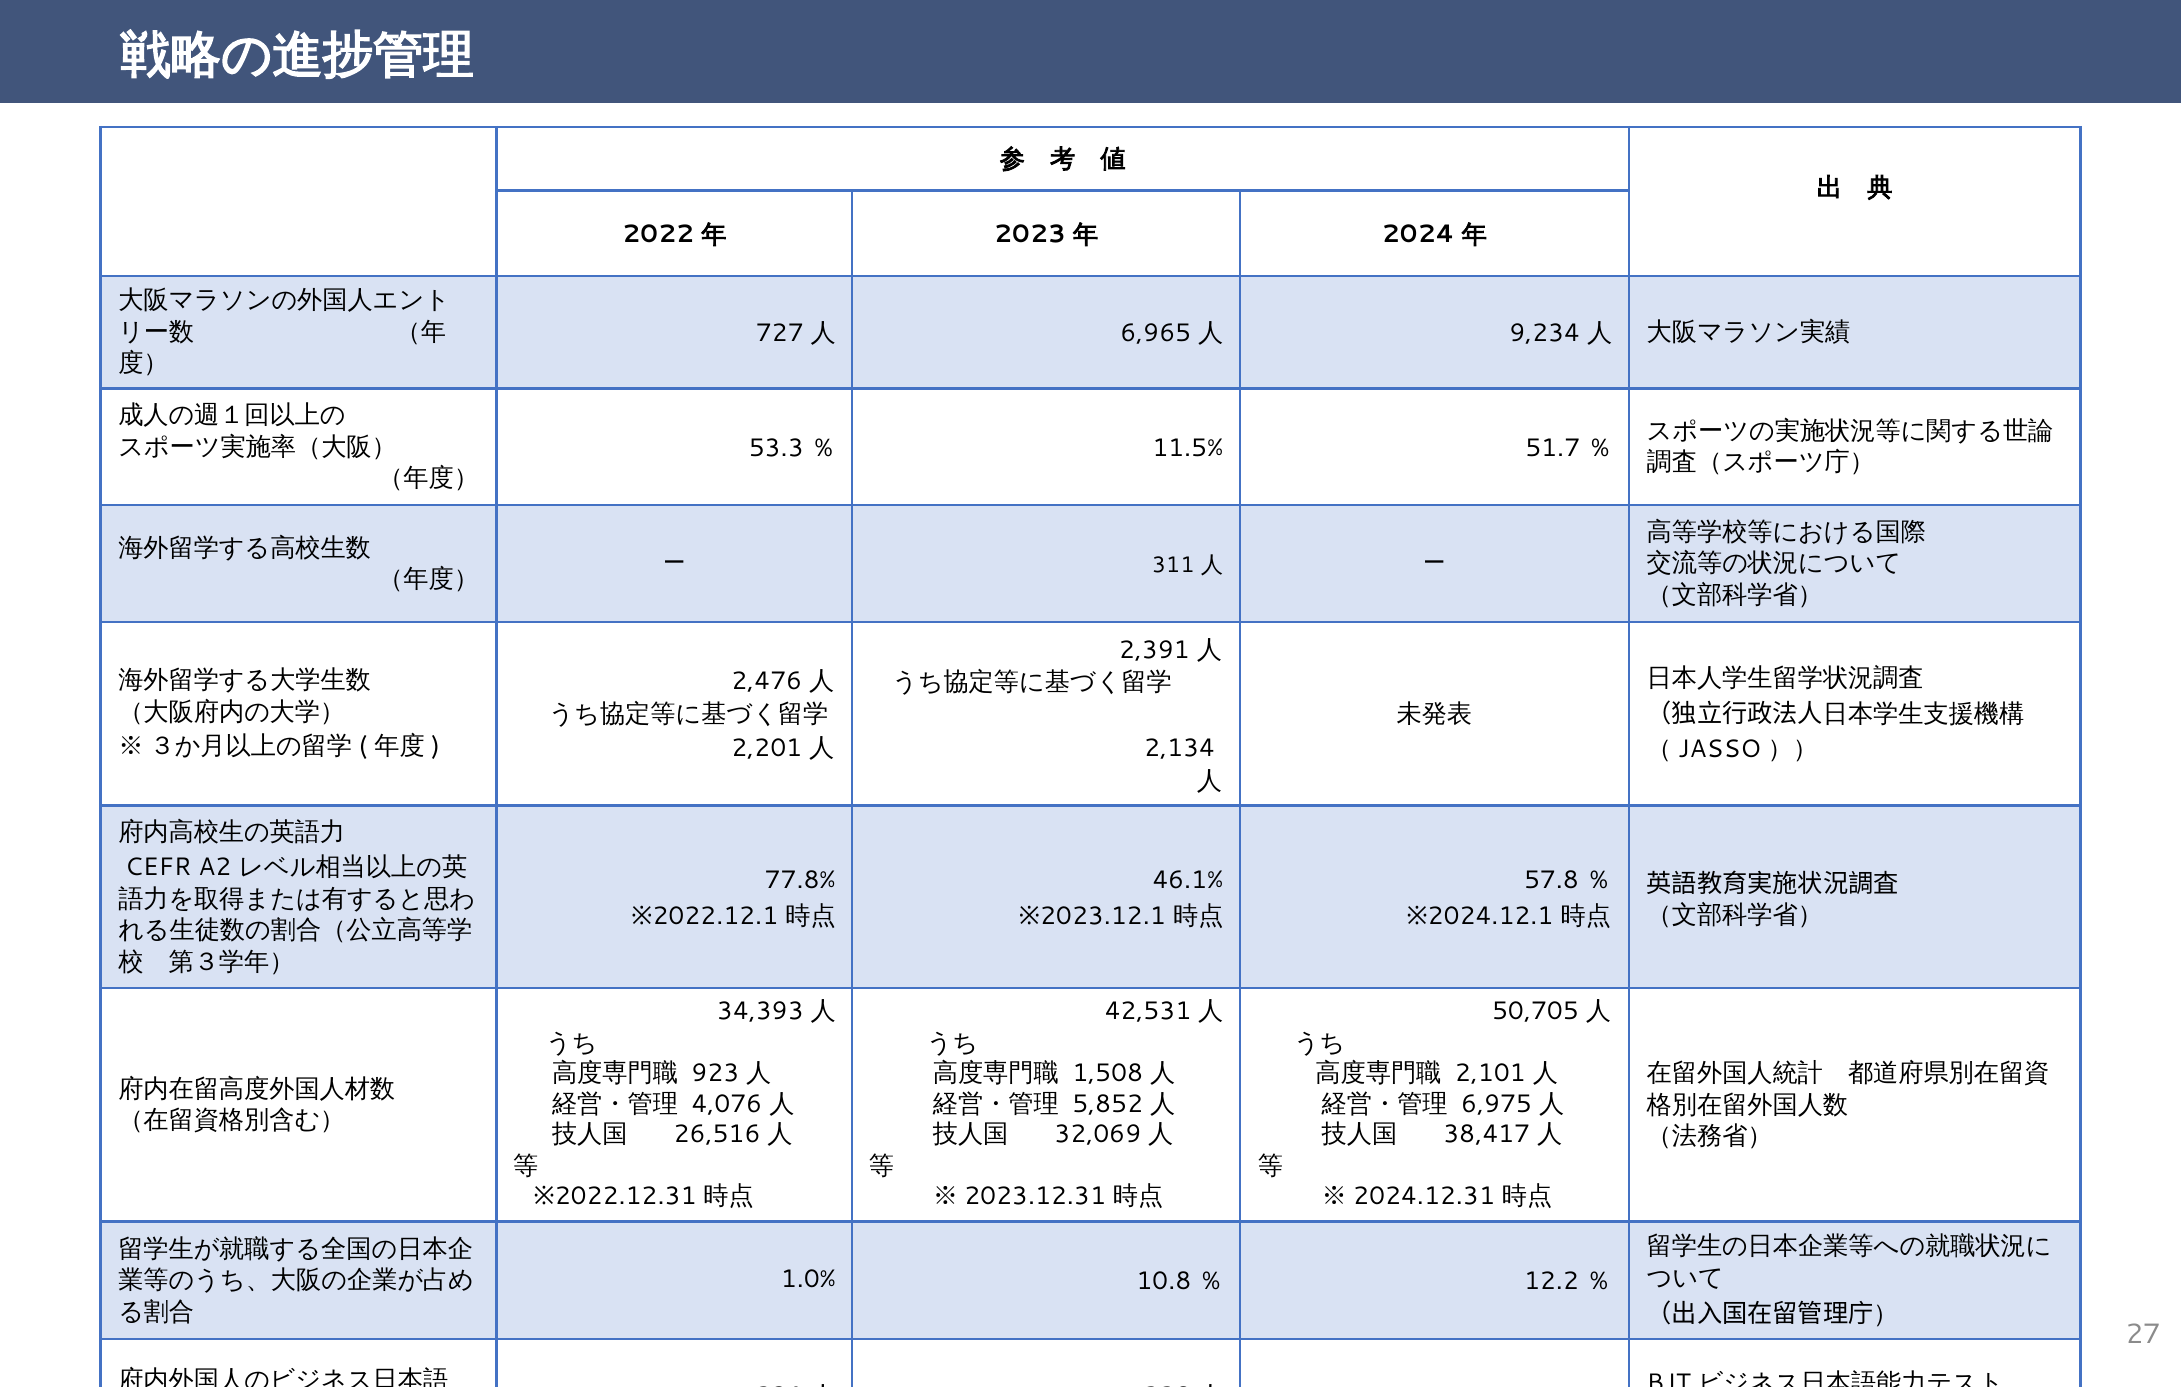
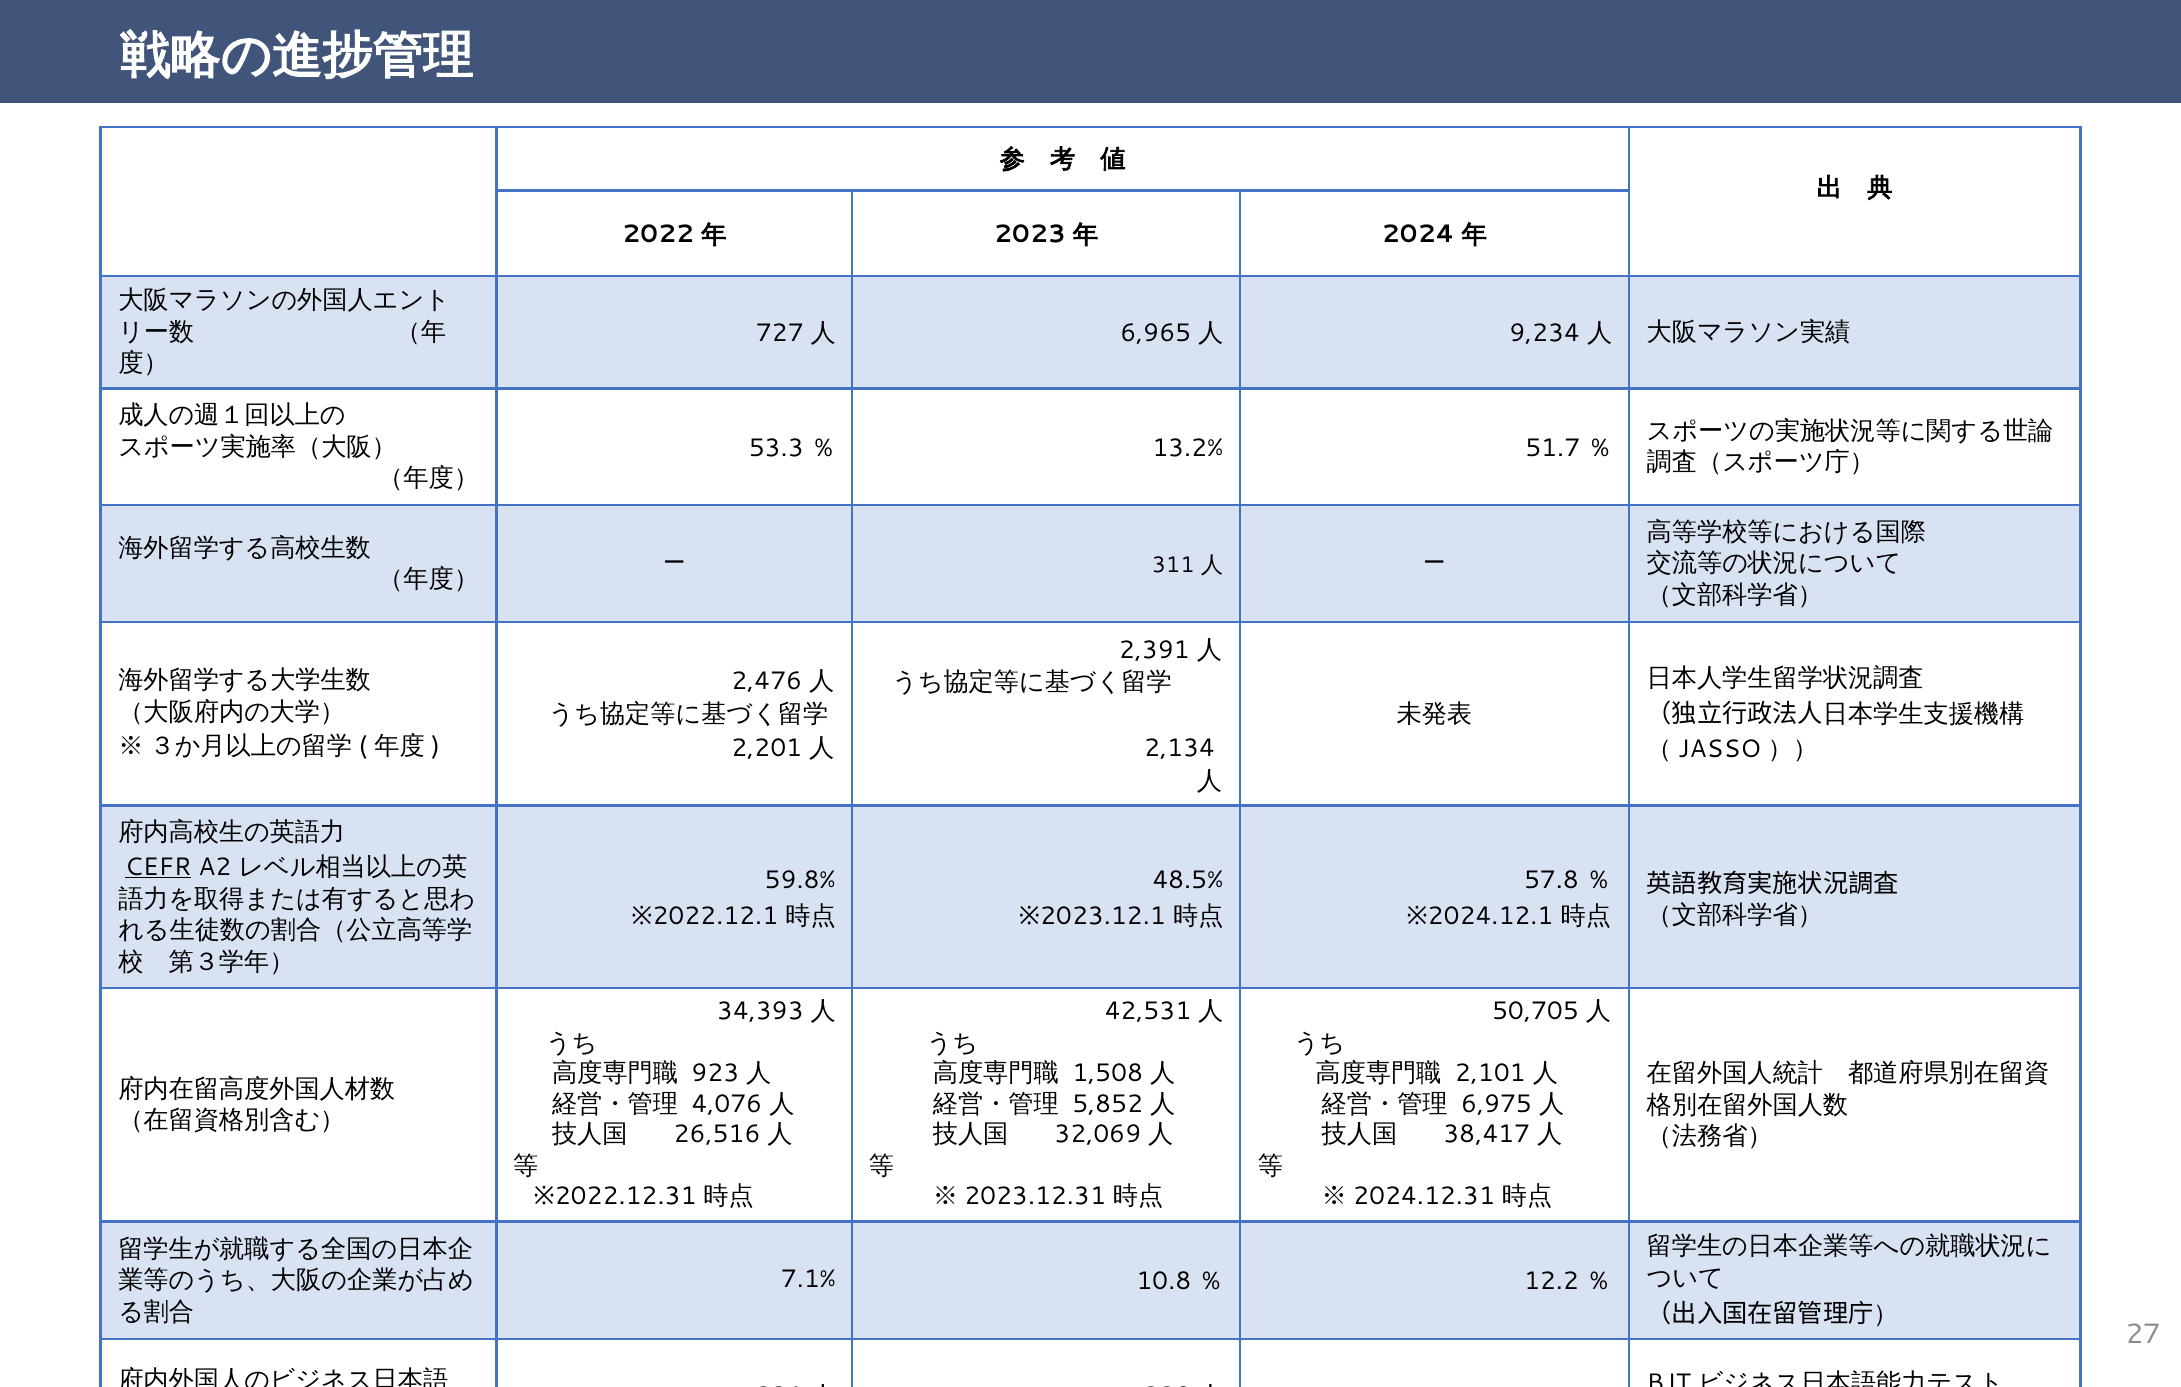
11.5%: 11.5% -> 13.2% (1188, 448)
CEFR underline: none -> present (158, 867)
77.8%: 77.8% -> 59.8% (800, 881)
46.1%: 46.1% -> 48.5% (1188, 881)
1.0%: 1.0% -> 7.1% (808, 1279)
